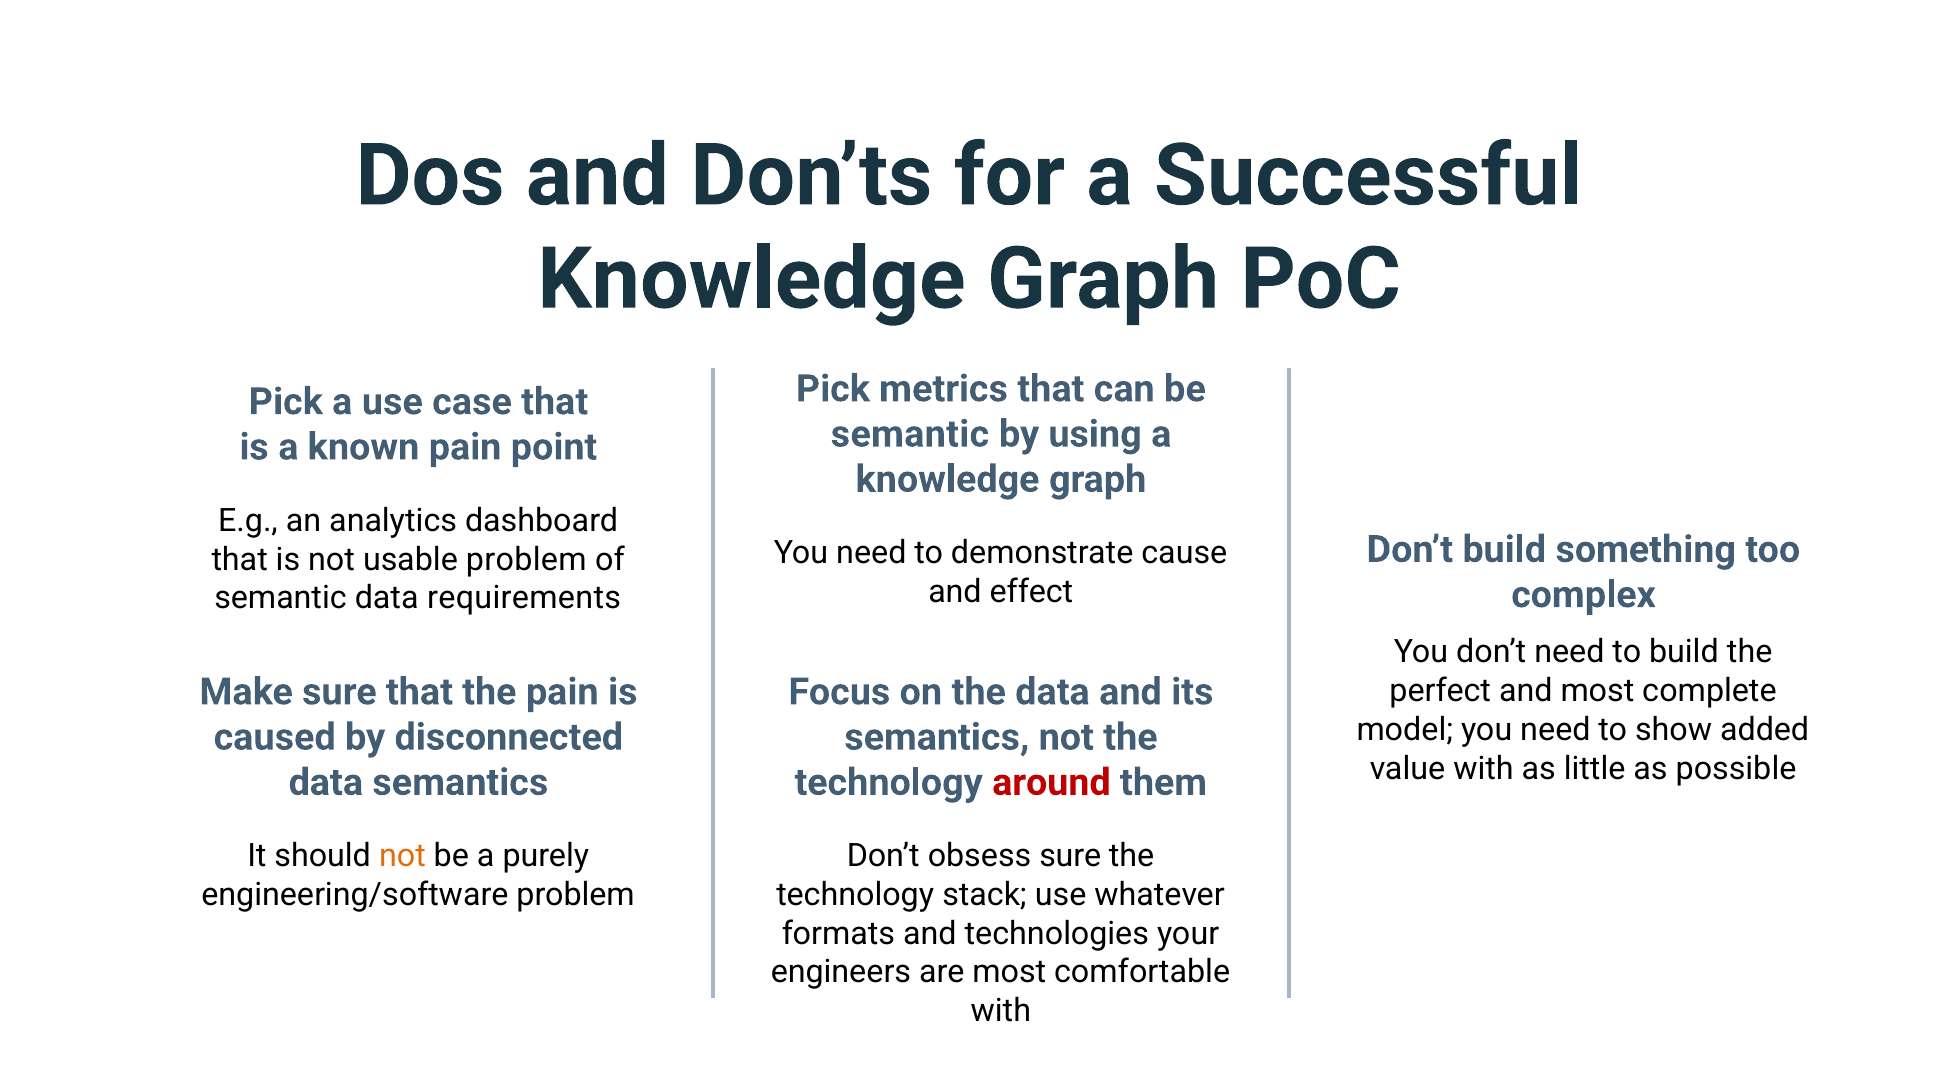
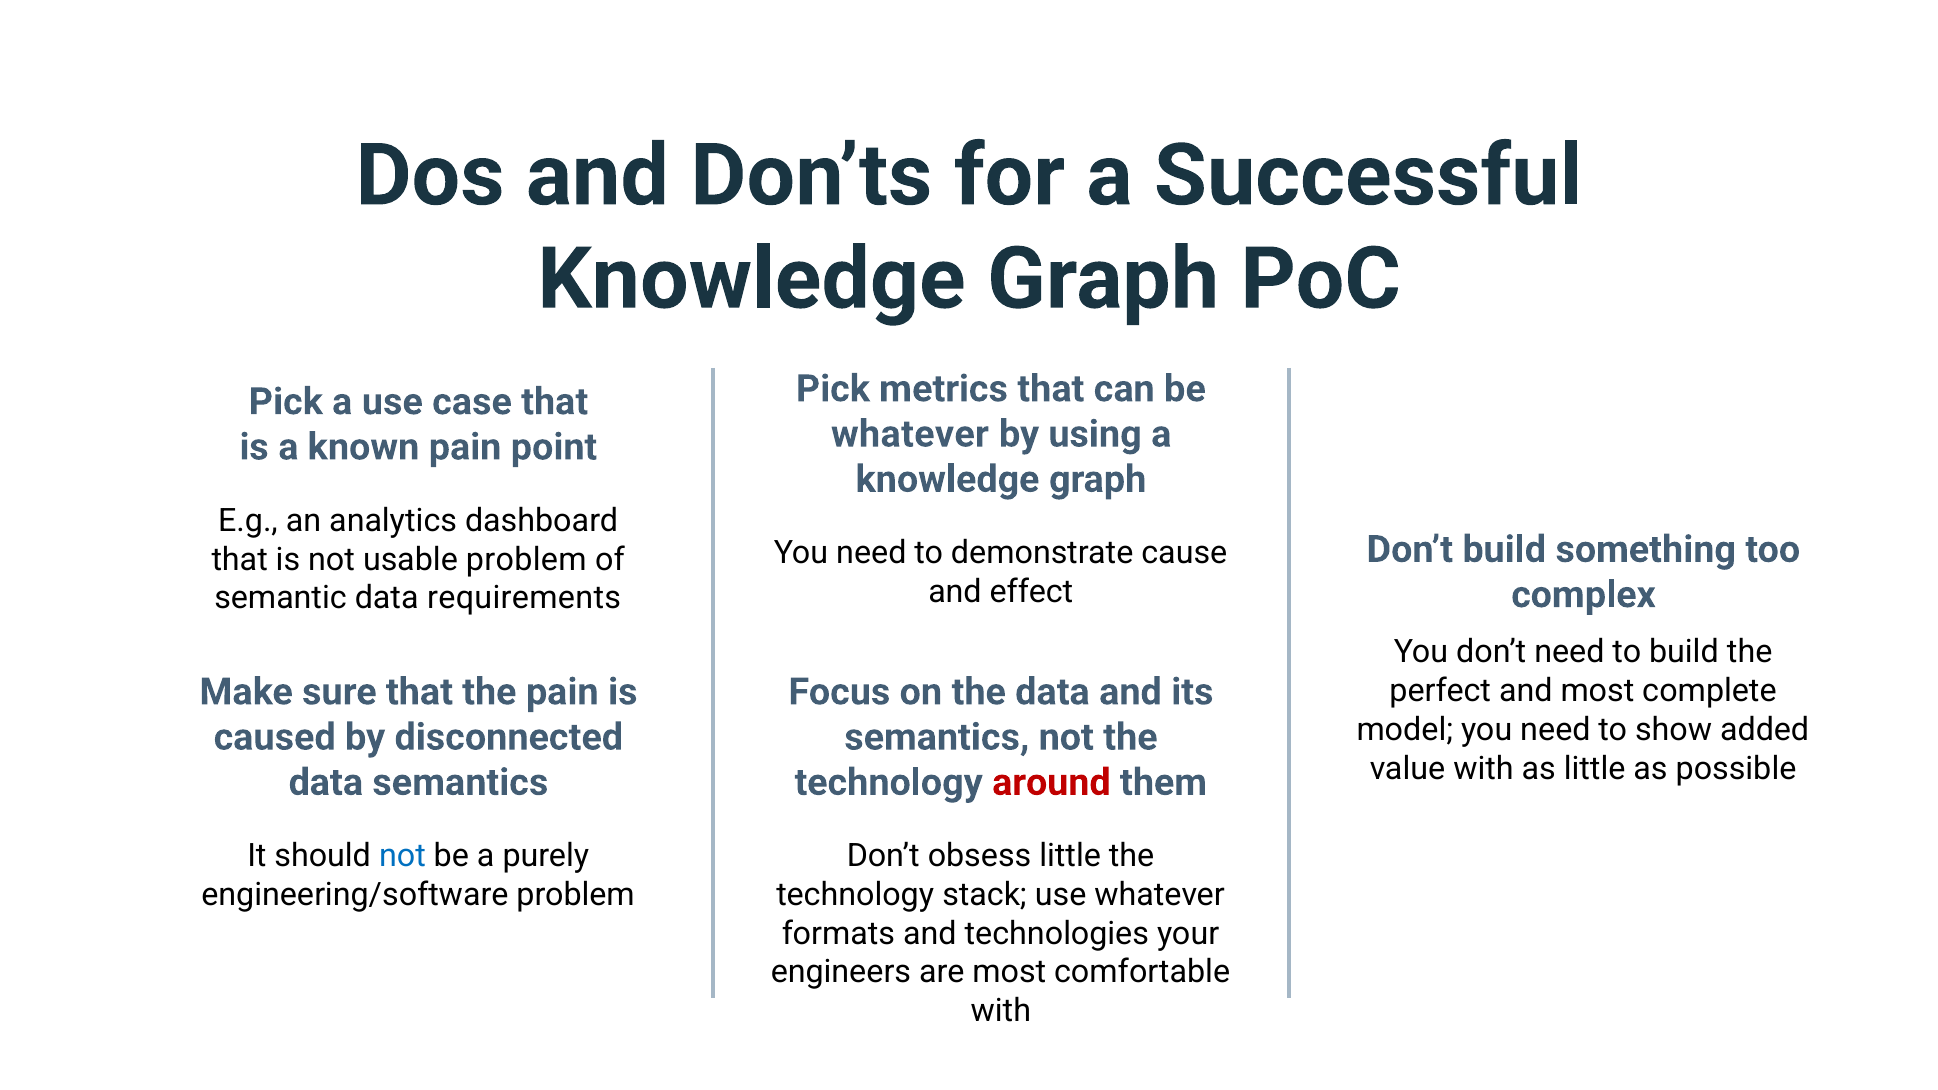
semantic: semantic -> whatever (910, 434)
not colour: orange -> blue (403, 856)
obsess sure: sure -> little (1070, 856)
